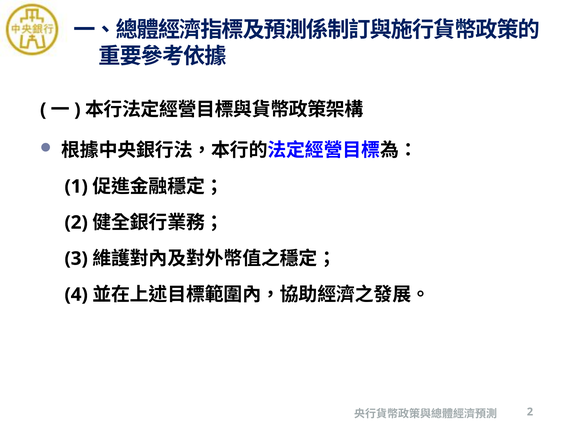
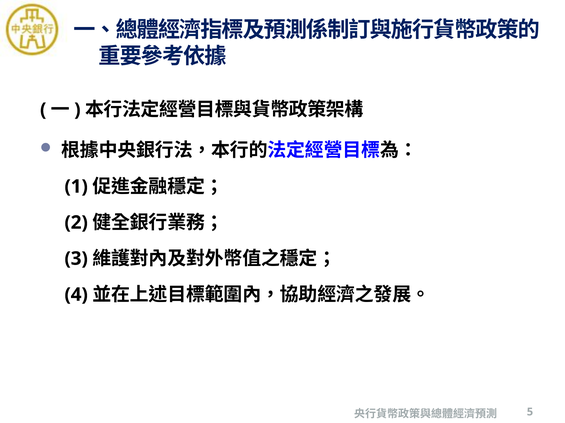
2: 2 -> 5 (530, 413)
